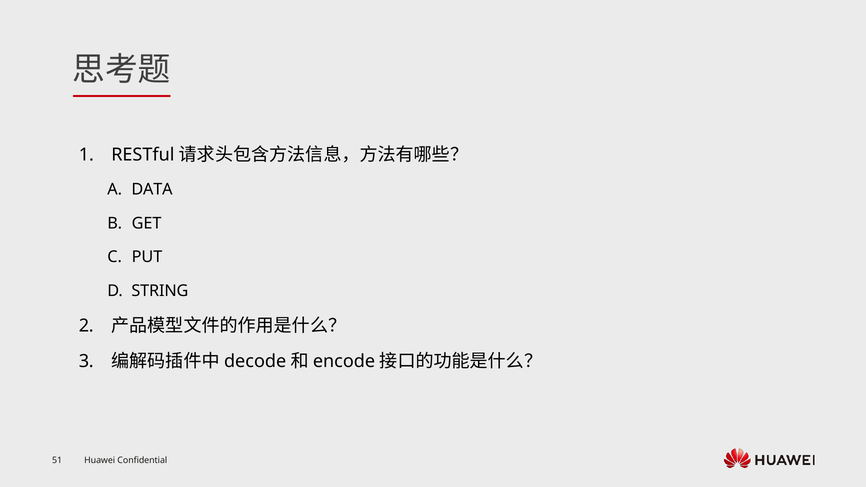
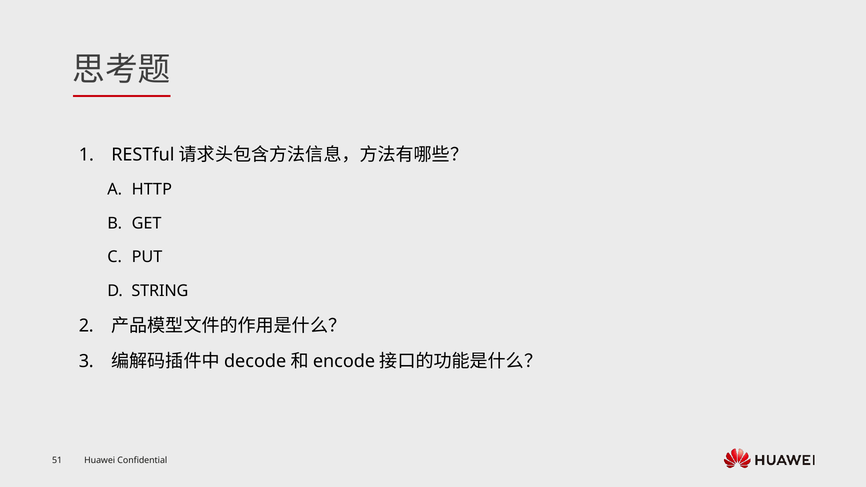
DATA: DATA -> HTTP (152, 190)
